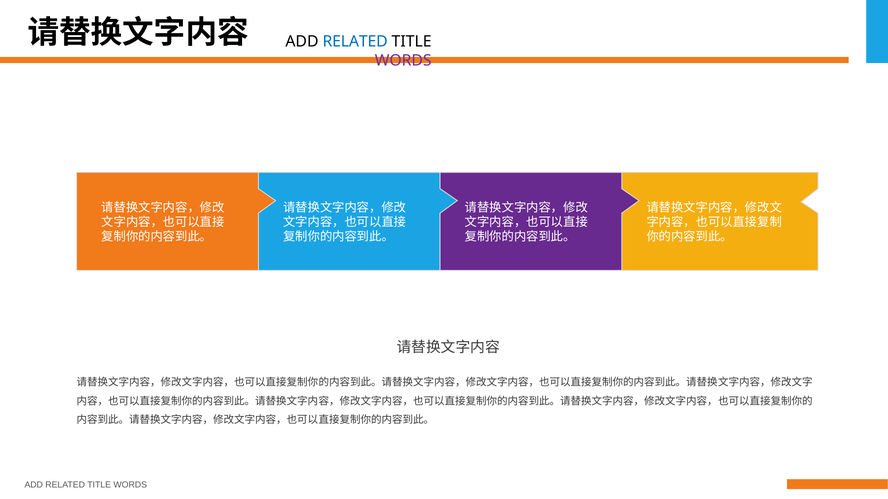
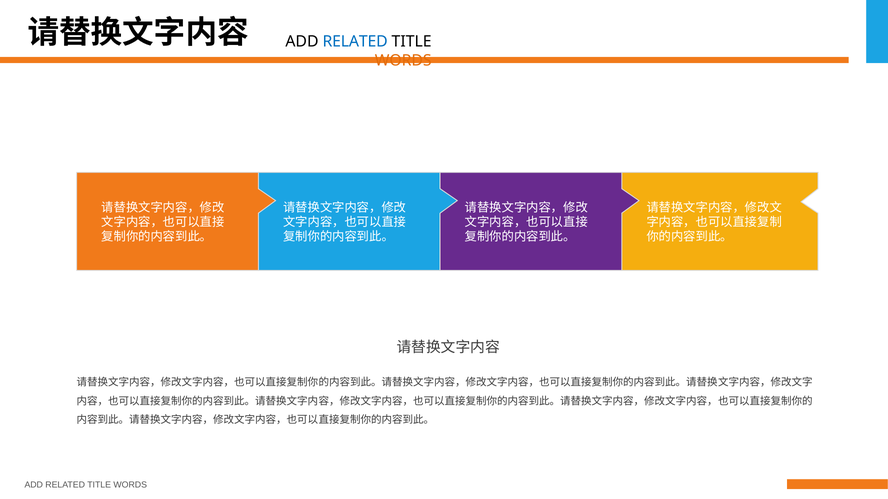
WORDS colour: purple -> orange (403, 60)
